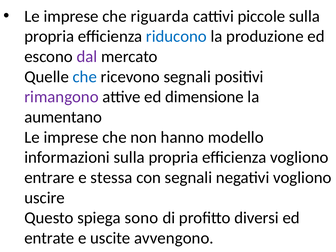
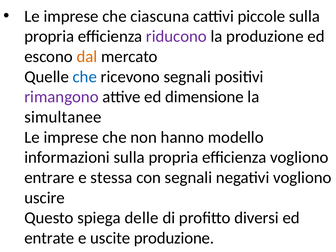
riguarda: riguarda -> ciascuna (160, 16)
riducono colour: blue -> purple (176, 36)
dal colour: purple -> orange (87, 57)
aumentano: aumentano -> simultanee (63, 117)
sono: sono -> delle (141, 218)
uscite avvengono: avvengono -> produzione (174, 238)
